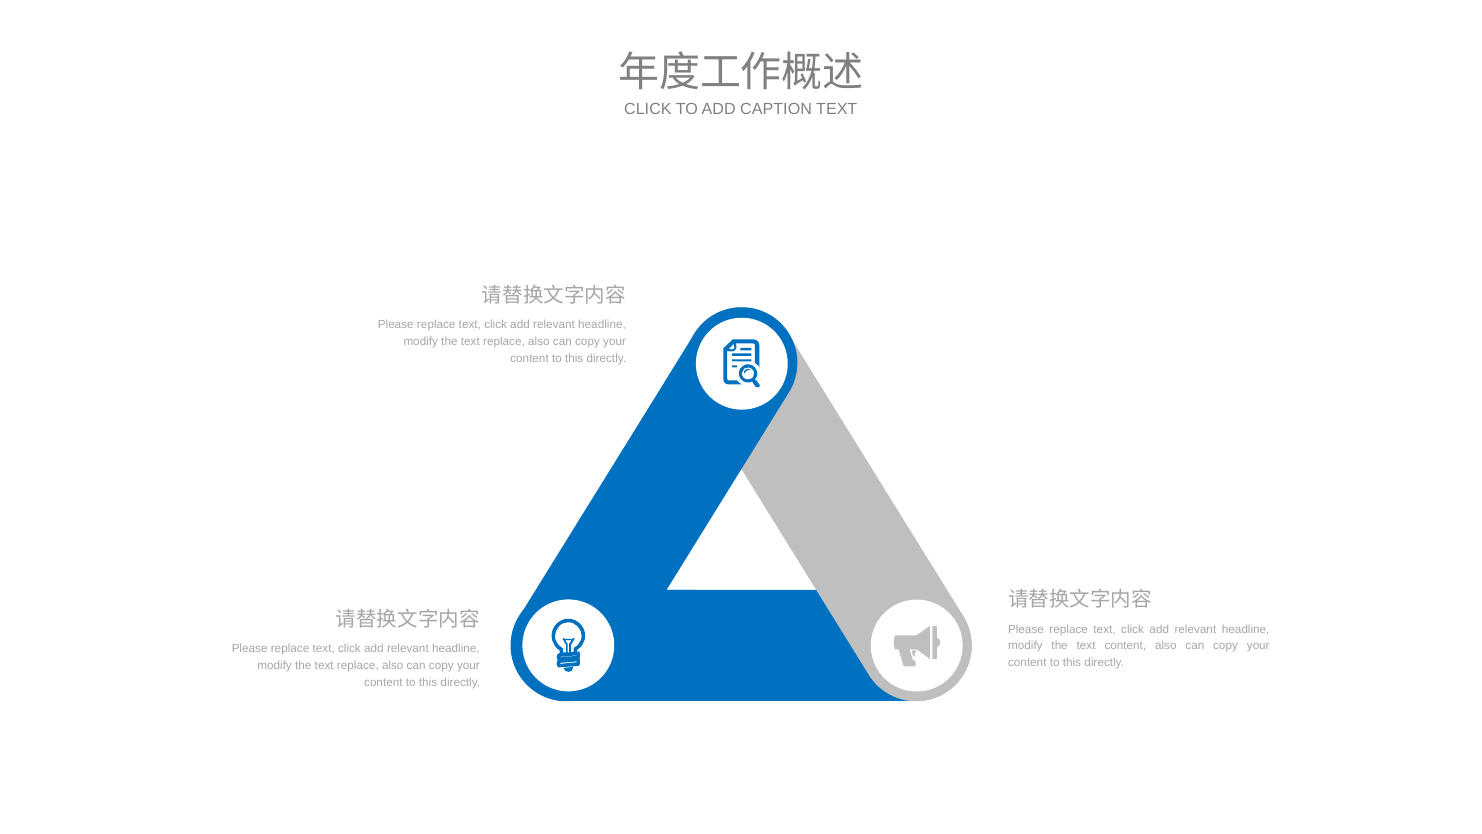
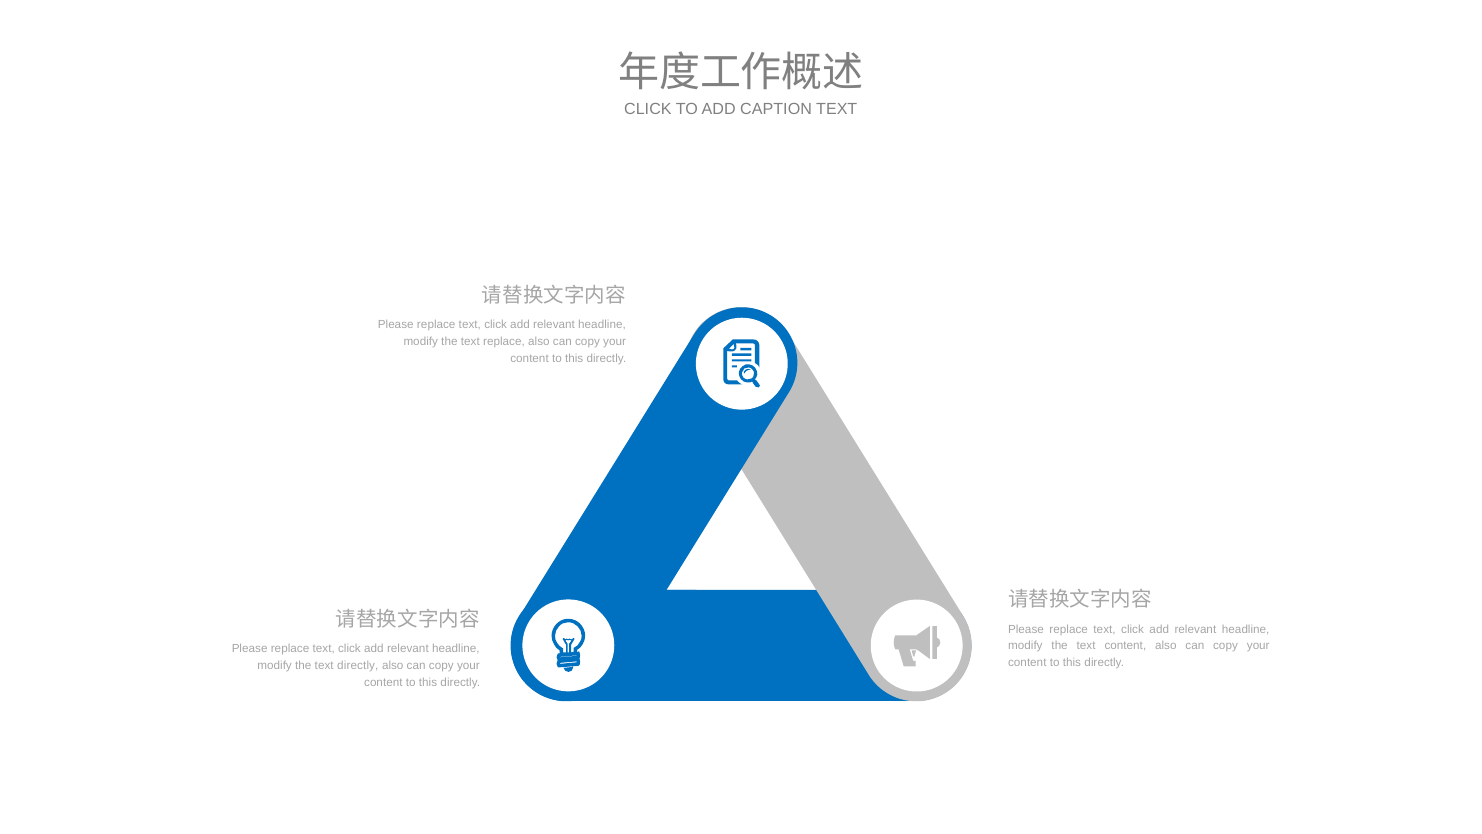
replace: replace -> directly (358, 665)
